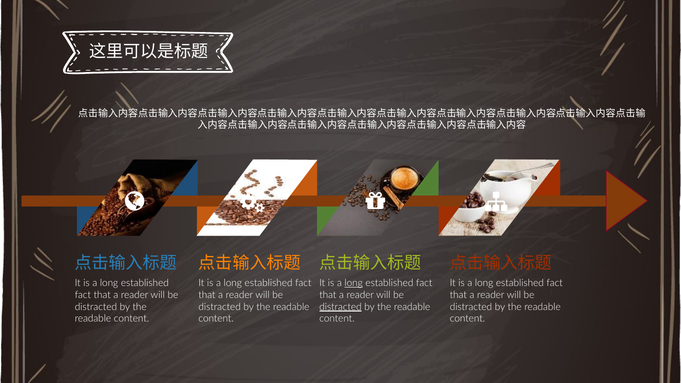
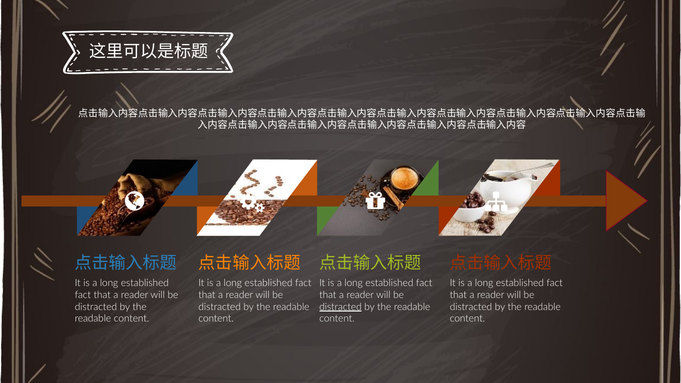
long underline: present -> none (354, 283)
